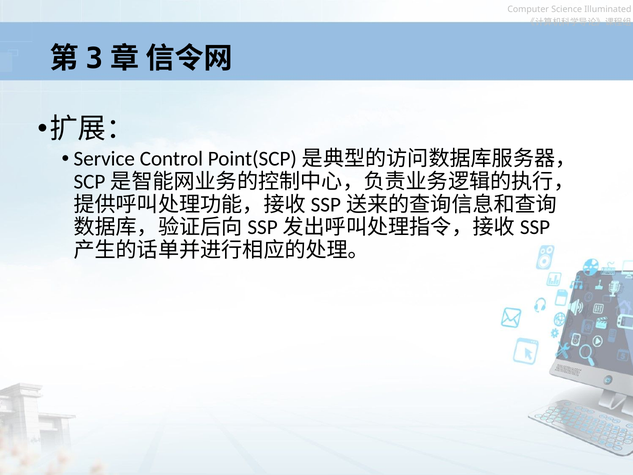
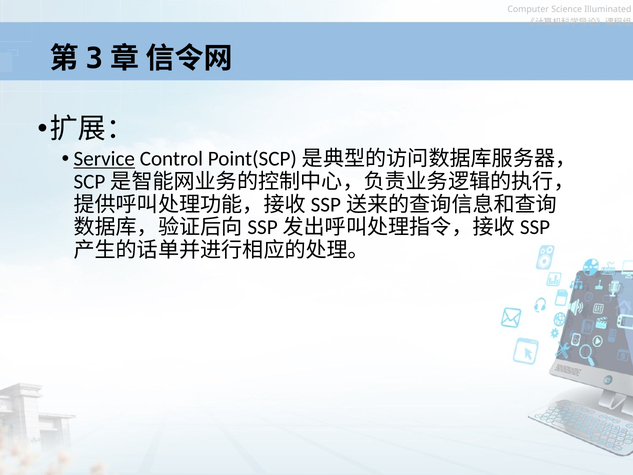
Service underline: none -> present (104, 159)
